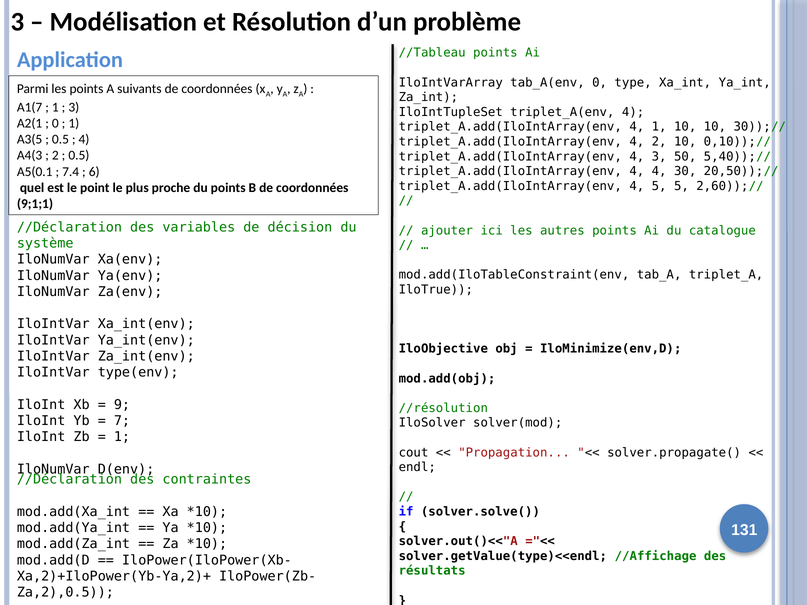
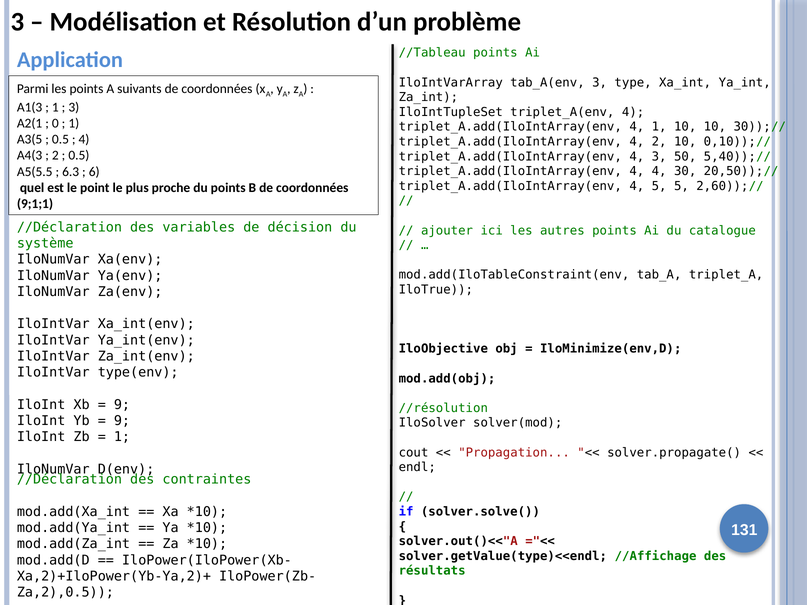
tab_A(env 0: 0 -> 3 (600, 83)
A1(7: A1(7 -> A1(3 (30, 107)
A5(0.1: A5(0.1 -> A5(5.5 (35, 172)
7.4: 7.4 -> 6.3 (71, 172)
7: 7 -> 9 (122, 421)
